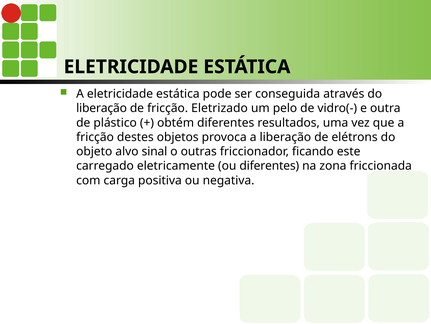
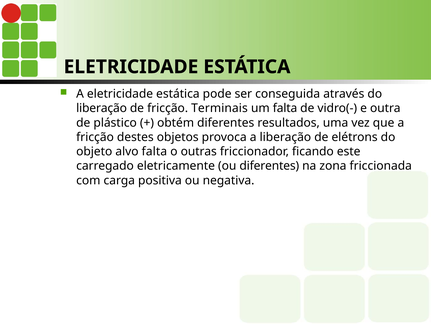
Eletrizado: Eletrizado -> Terminais (219, 108)
um pelo: pelo -> falta (285, 108)
alvo sinal: sinal -> falta (154, 151)
